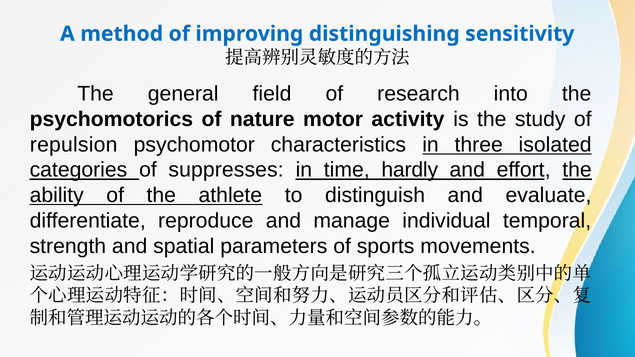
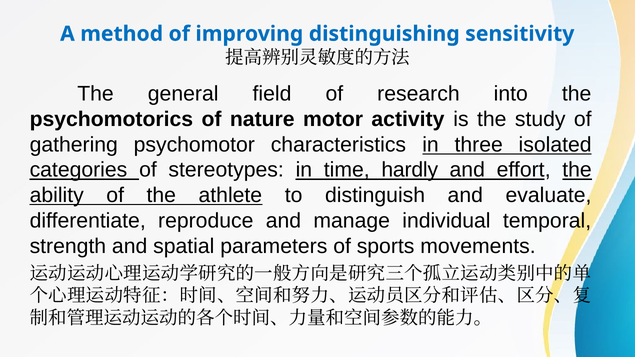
repulsion: repulsion -> gathering (74, 145)
suppresses: suppresses -> stereotypes (226, 170)
